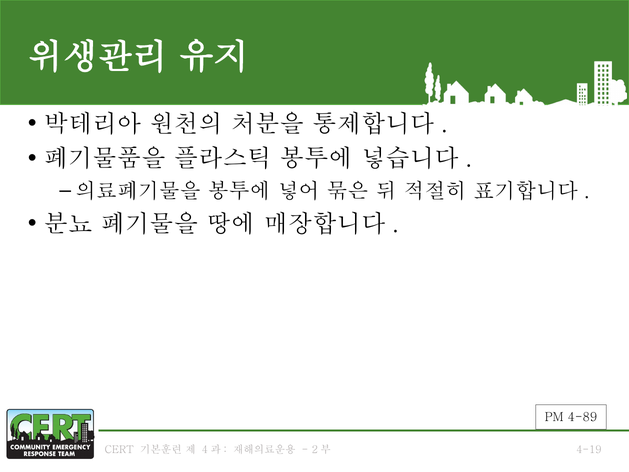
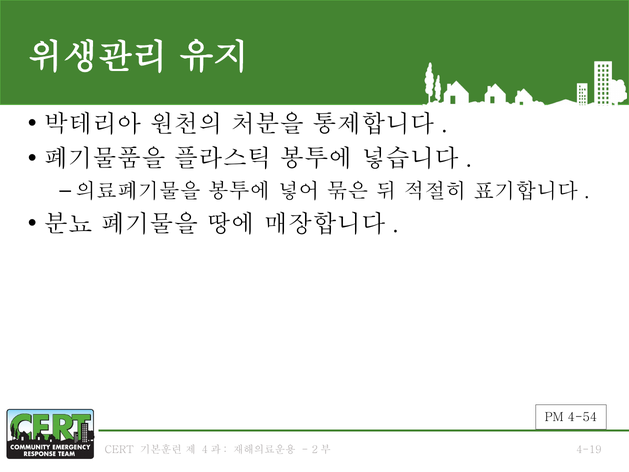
4-89: 4-89 -> 4-54 (582, 417)
